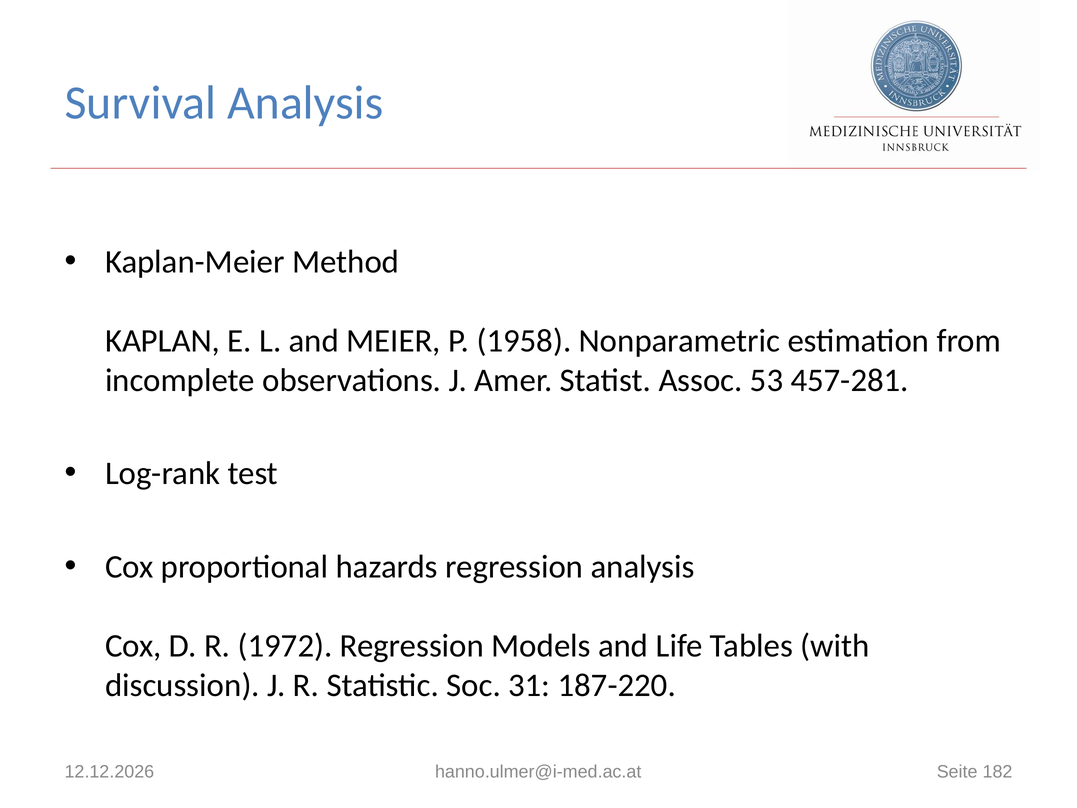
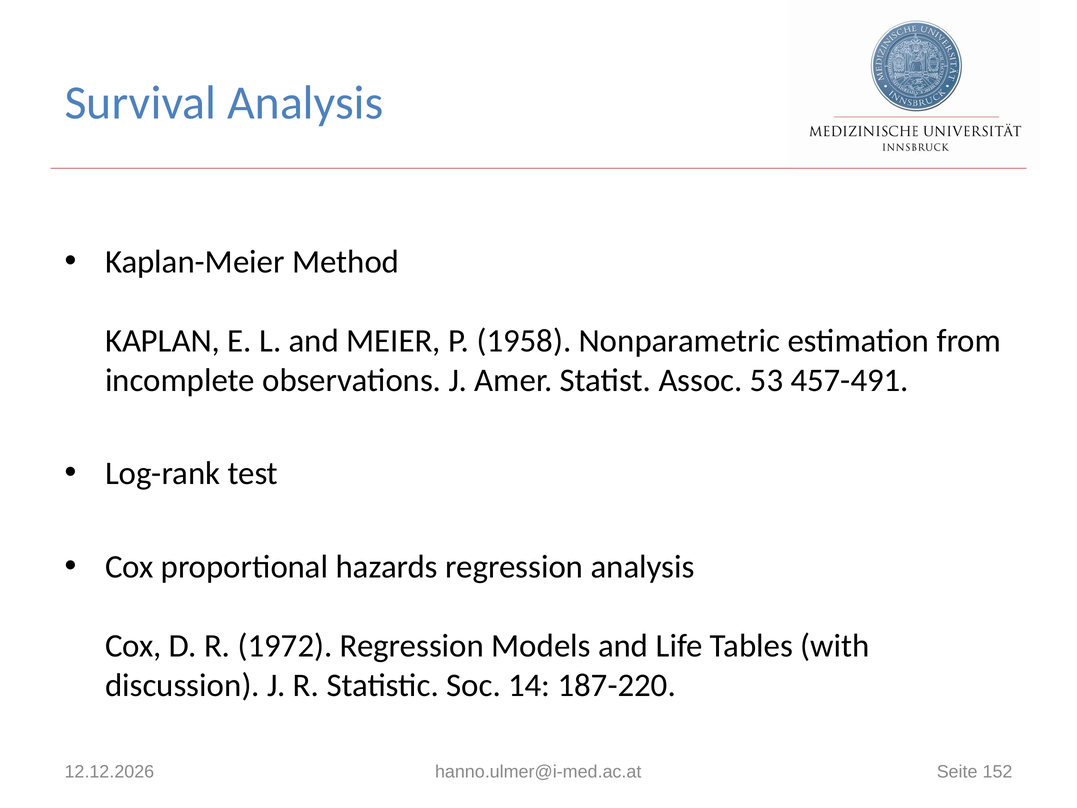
457-281: 457-281 -> 457-491 (850, 380)
31: 31 -> 14 (529, 685)
182: 182 -> 152 (998, 771)
